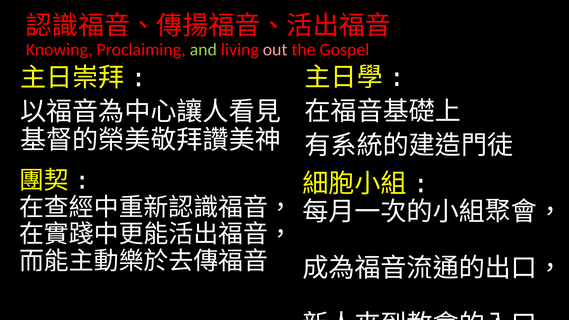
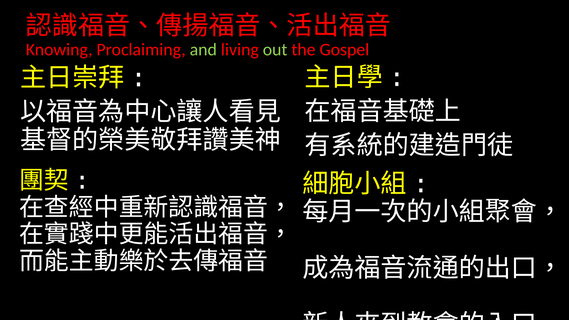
out colour: pink -> light green (275, 50)
